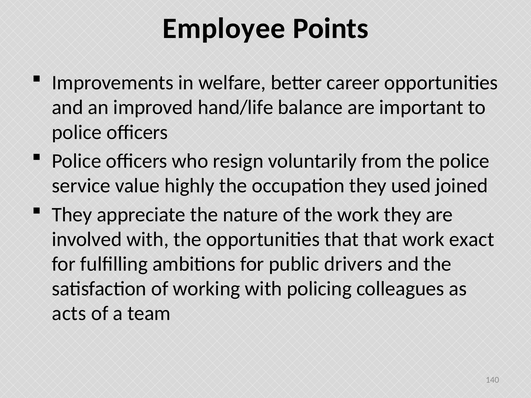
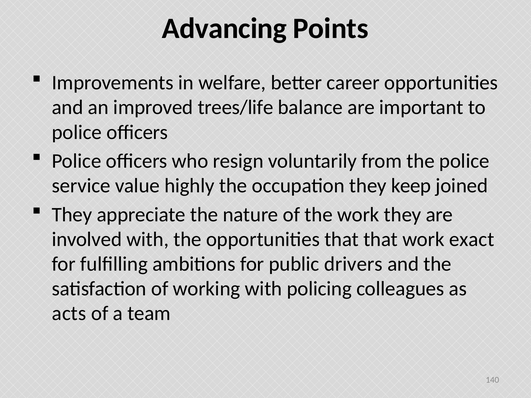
Employee: Employee -> Advancing (224, 29)
hand/life: hand/life -> trees/life (236, 108)
used: used -> keep (411, 186)
